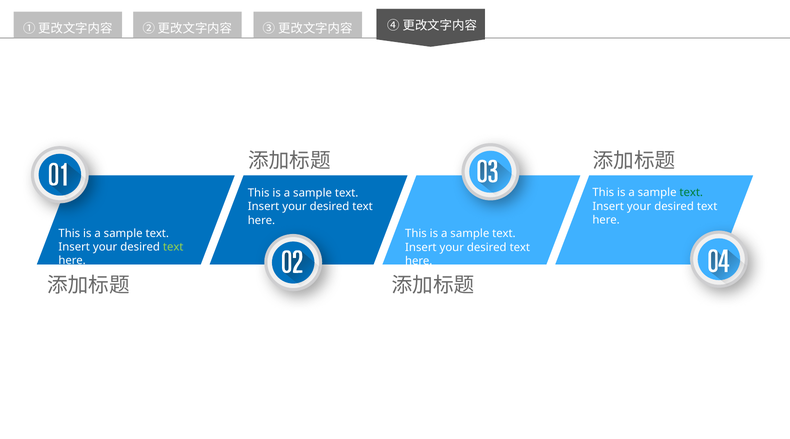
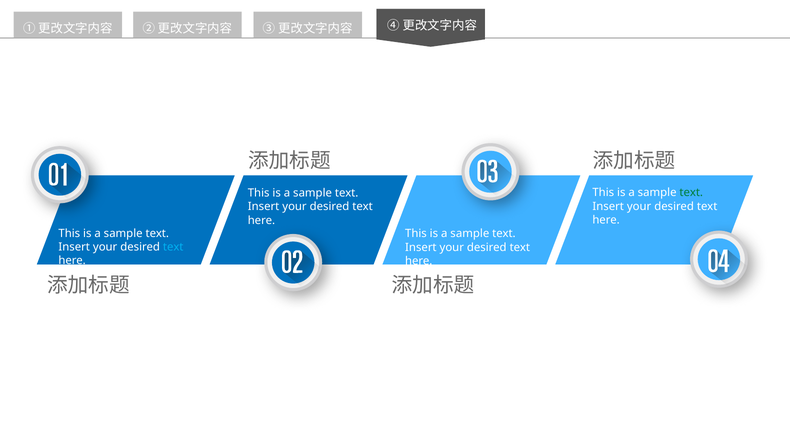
text colour: light green -> light blue (173, 247)
